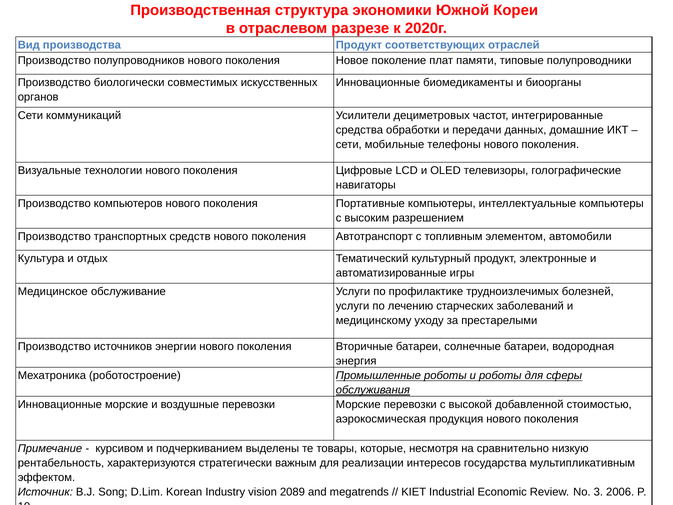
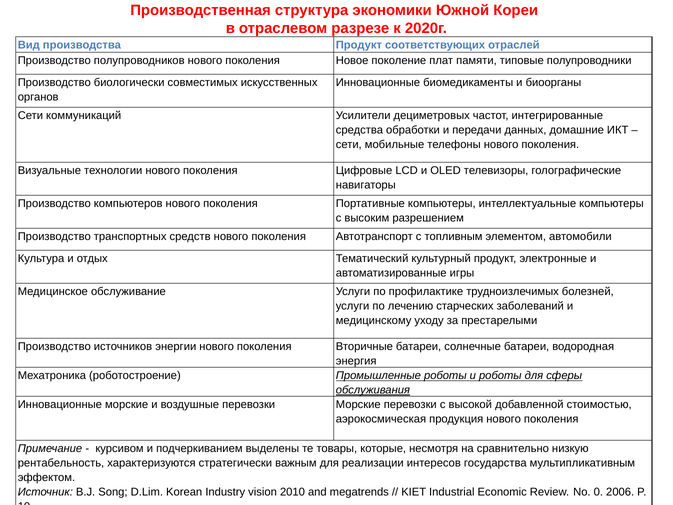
2089: 2089 -> 2010 (292, 492)
3: 3 -> 0 (598, 492)
